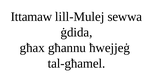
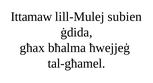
sewwa: sewwa -> subien (125, 17)
għannu: għannu -> bħalma (67, 48)
